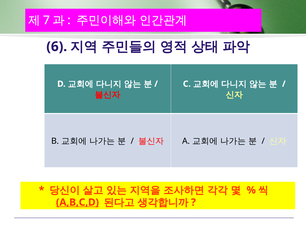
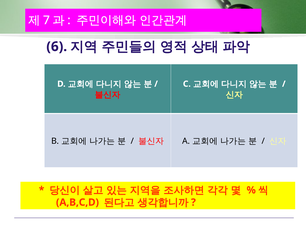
A,B,C,D underline: present -> none (77, 203)
